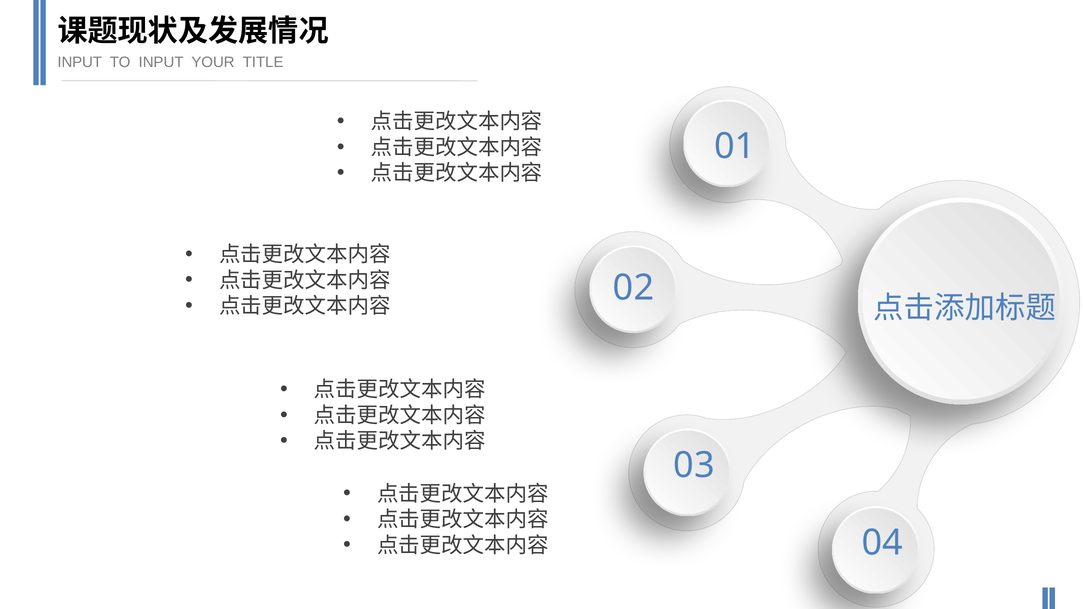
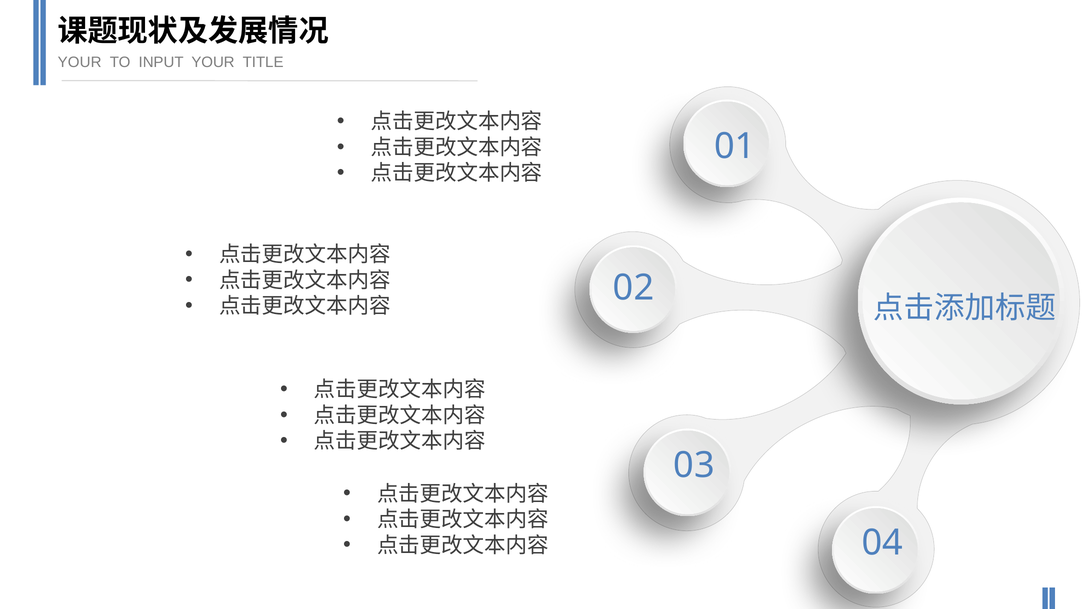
INPUT: INPUT -> YOUR (80, 62)
